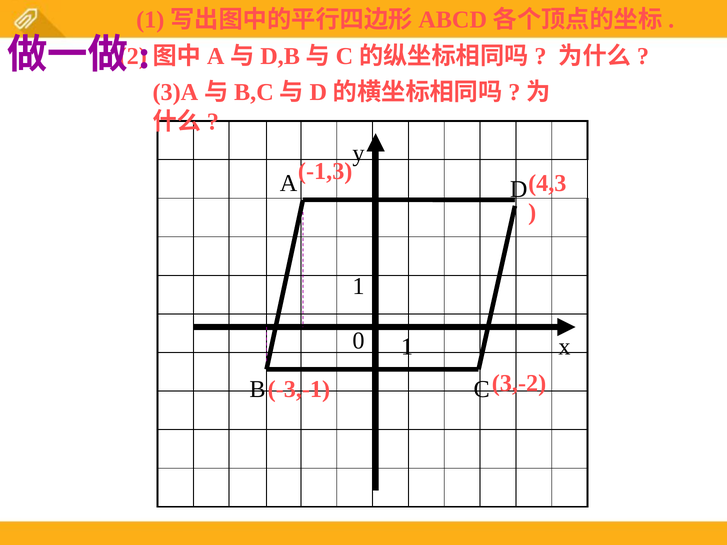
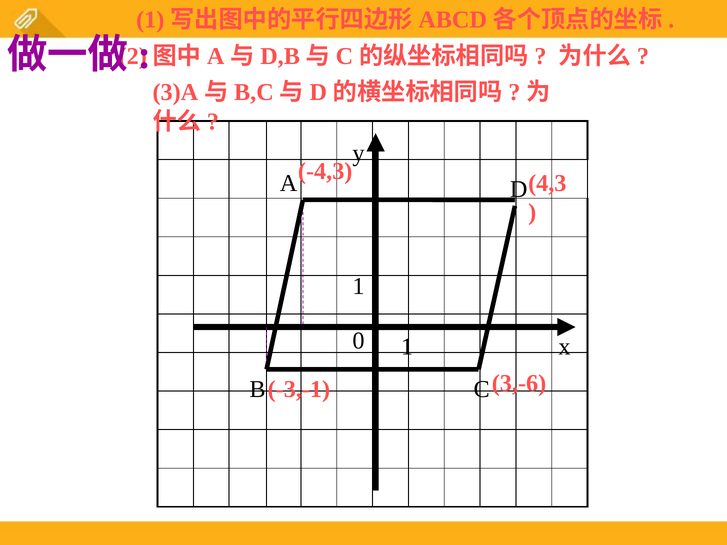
-1,3: -1,3 -> -4,3 (325, 171)
3,-2: 3,-2 -> 3,-6 (519, 383)
